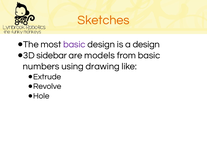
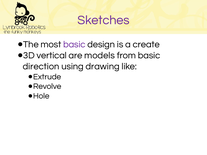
Sketches colour: orange -> purple (104, 20)
a design: design -> create (146, 44)
sidebar: sidebar -> vertical (52, 56)
numbers: numbers -> direction (41, 67)
